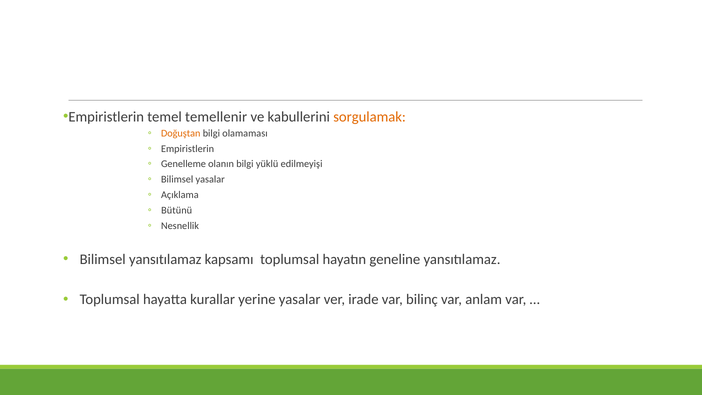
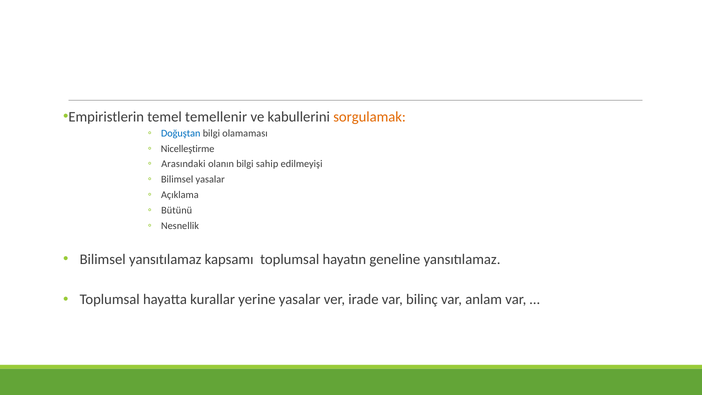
Doğuştan colour: orange -> blue (181, 133)
Empiristlerin: Empiristlerin -> Nicelleştirme (188, 149)
Genelleme: Genelleme -> Arasındaki (183, 164)
yüklü: yüklü -> sahip (267, 164)
